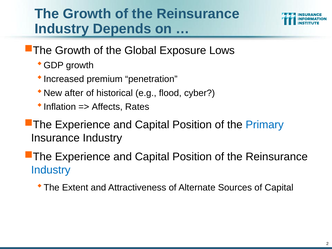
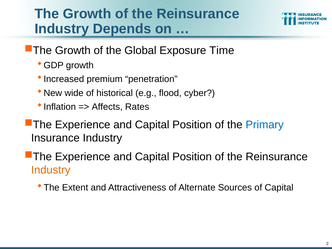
Lows: Lows -> Time (222, 51)
after: after -> wide (74, 93)
Industry colour: blue -> orange (51, 170)
